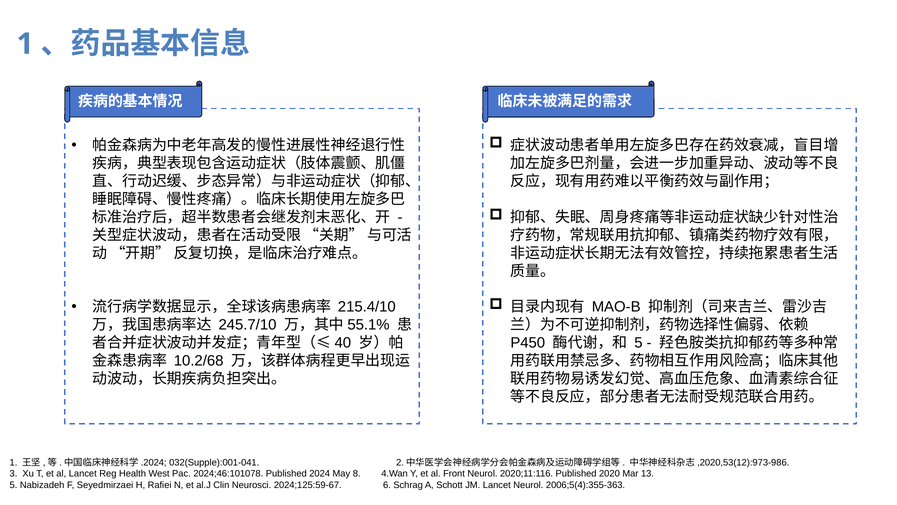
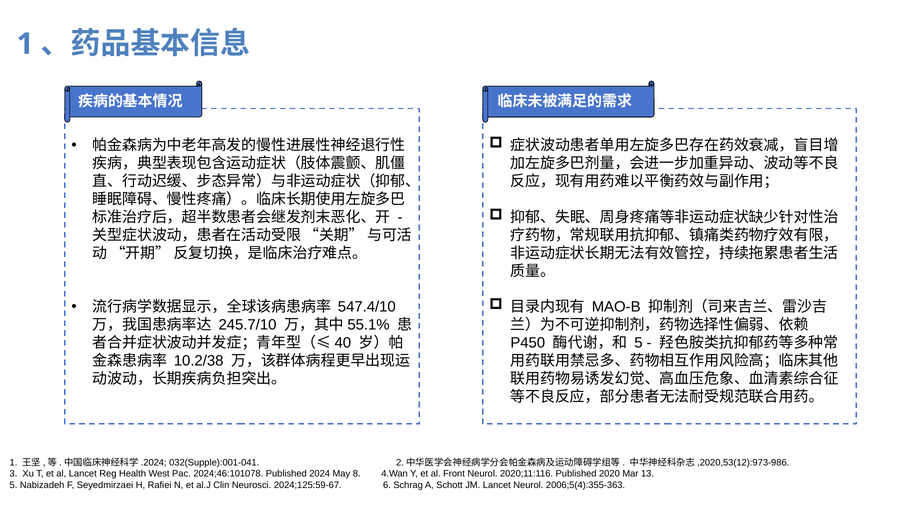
215.4/10: 215.4/10 -> 547.4/10 (367, 307)
10.2/68: 10.2/68 -> 10.2/38 (199, 361)
